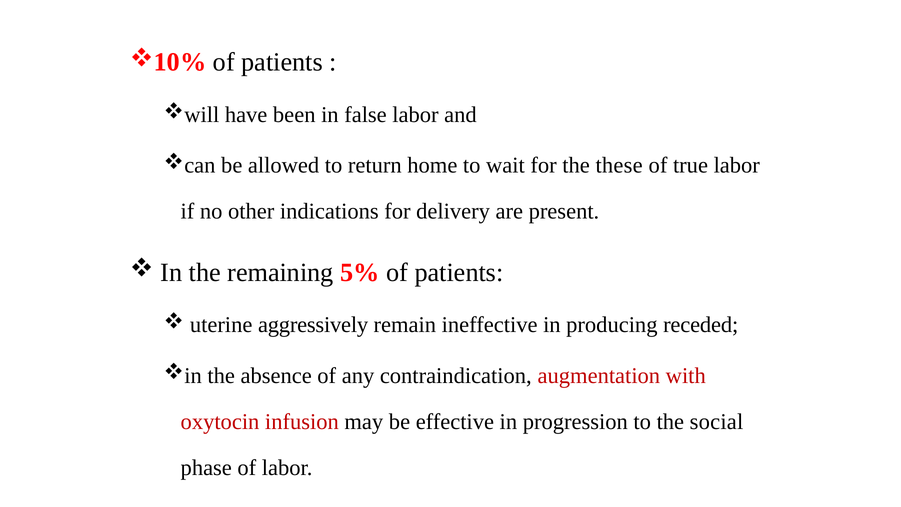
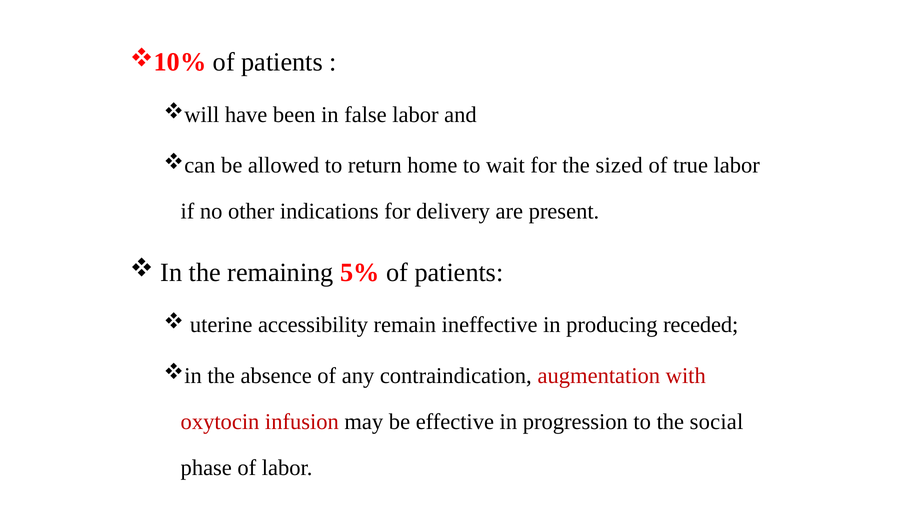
these: these -> sized (619, 165)
aggressively: aggressively -> accessibility (313, 325)
